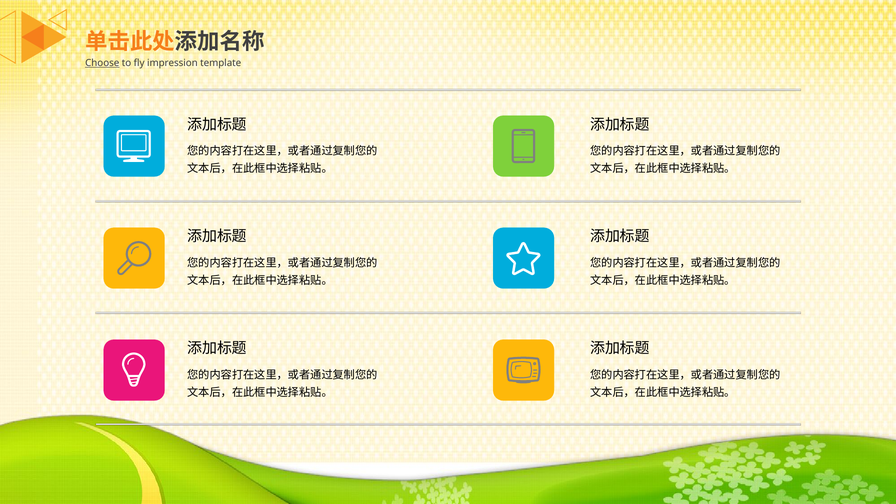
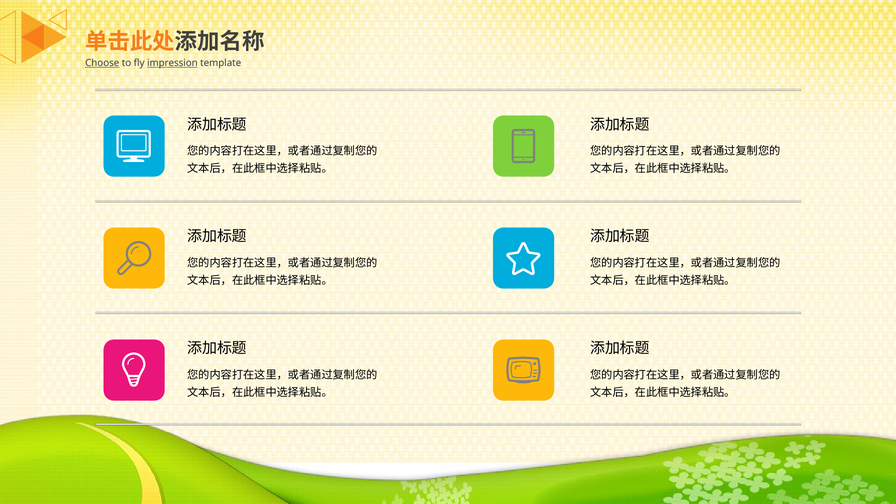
impression underline: none -> present (172, 63)
